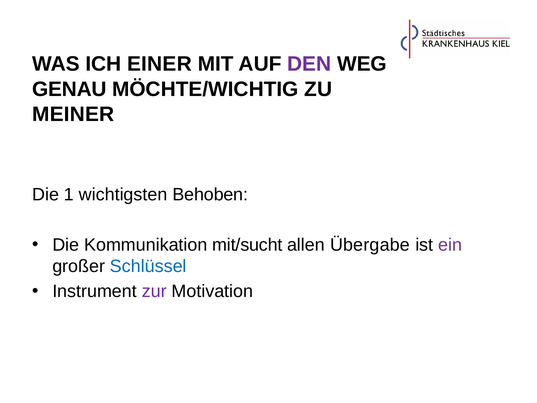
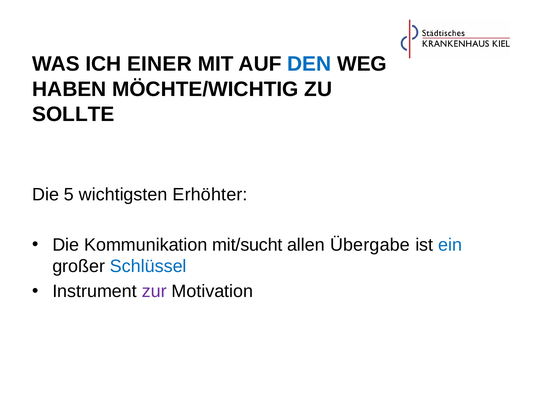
DEN colour: purple -> blue (309, 64)
GENAU: GENAU -> HABEN (69, 89)
MEINER: MEINER -> SOLLTE (73, 114)
1: 1 -> 5 (69, 195)
Behoben: Behoben -> Erhöhter (210, 195)
ein colour: purple -> blue (450, 245)
